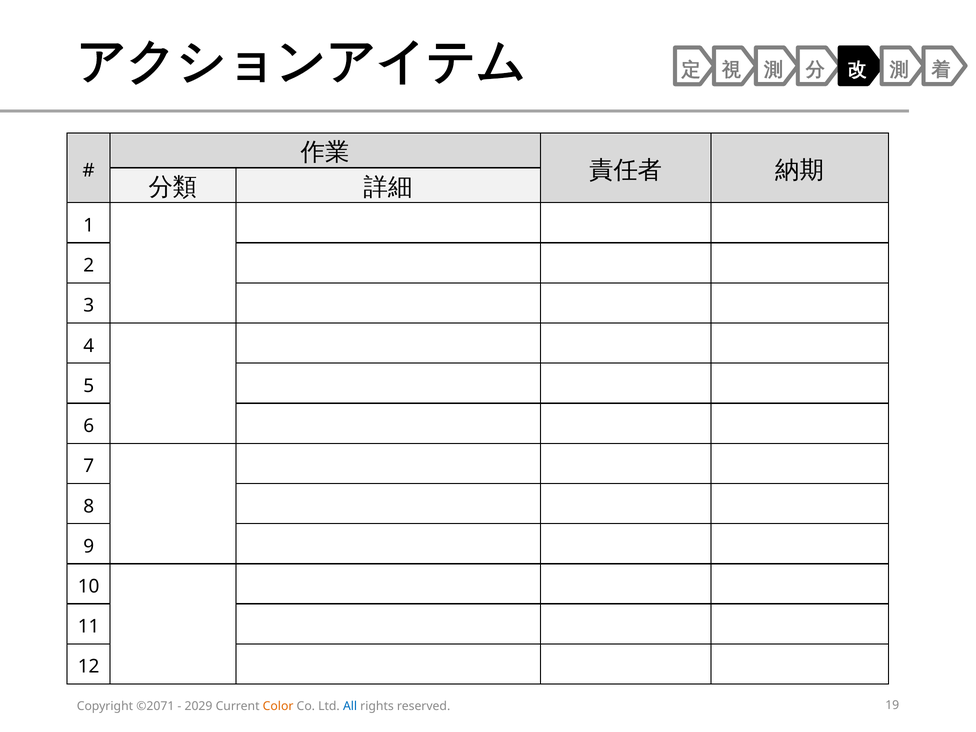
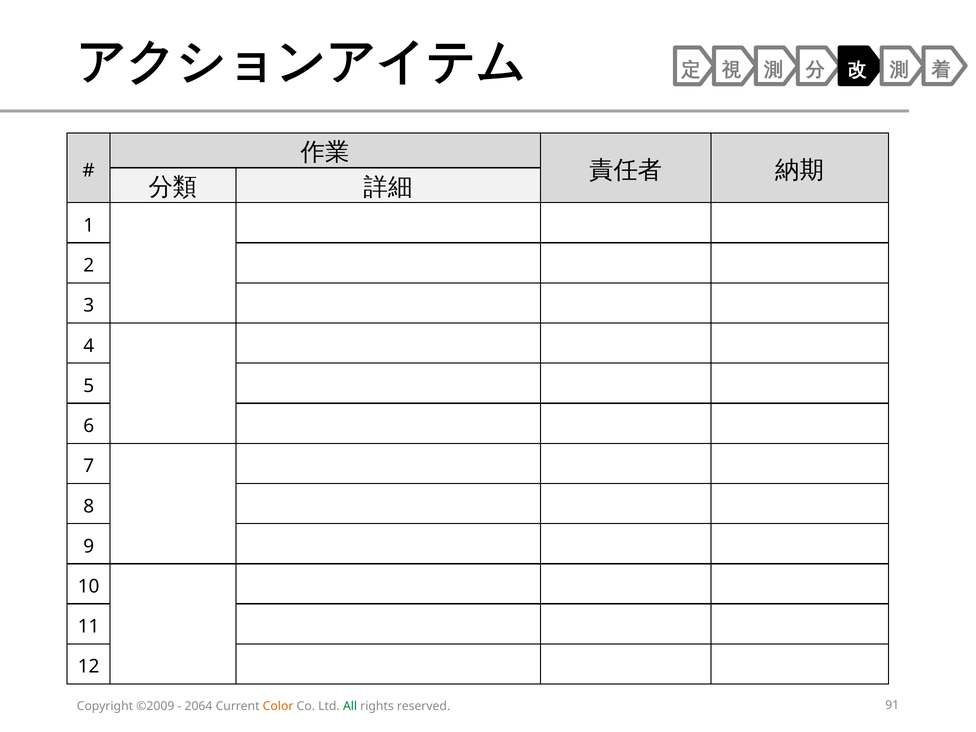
©2071: ©2071 -> ©2009 (155, 706)
2029: 2029 -> 2064 (199, 706)
All colour: blue -> green (350, 706)
19: 19 -> 91 (892, 705)
